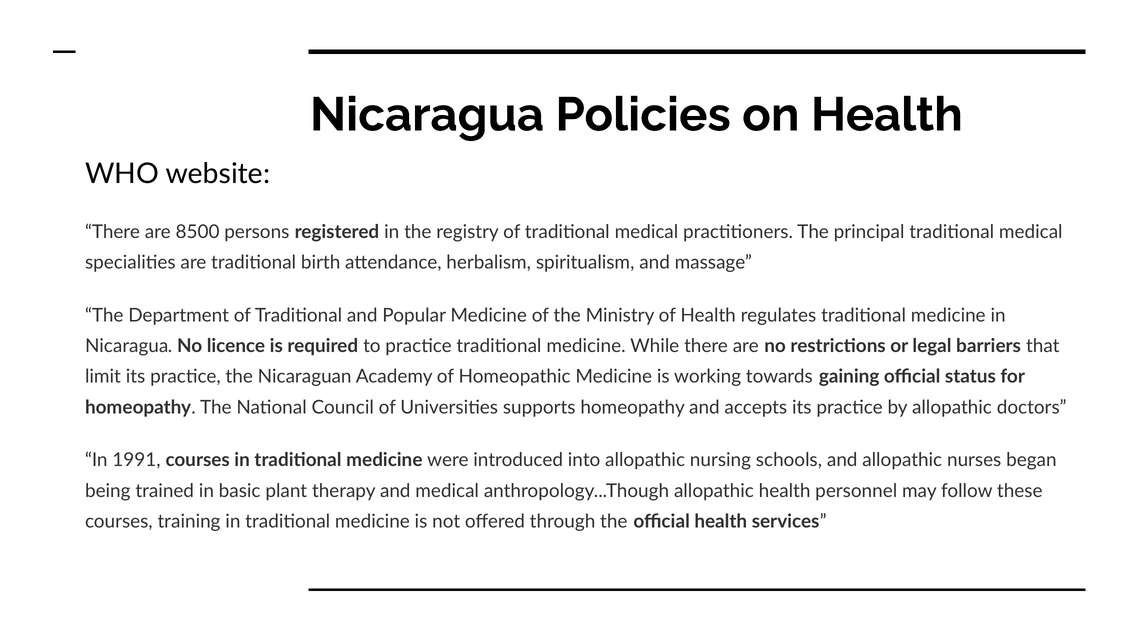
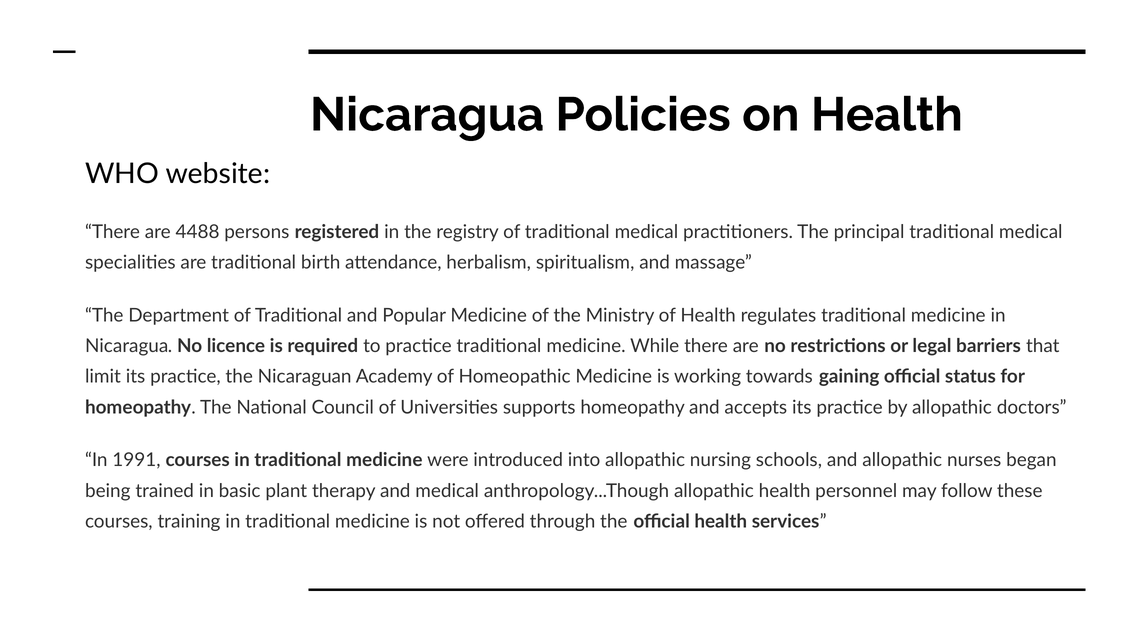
8500: 8500 -> 4488 (198, 232)
